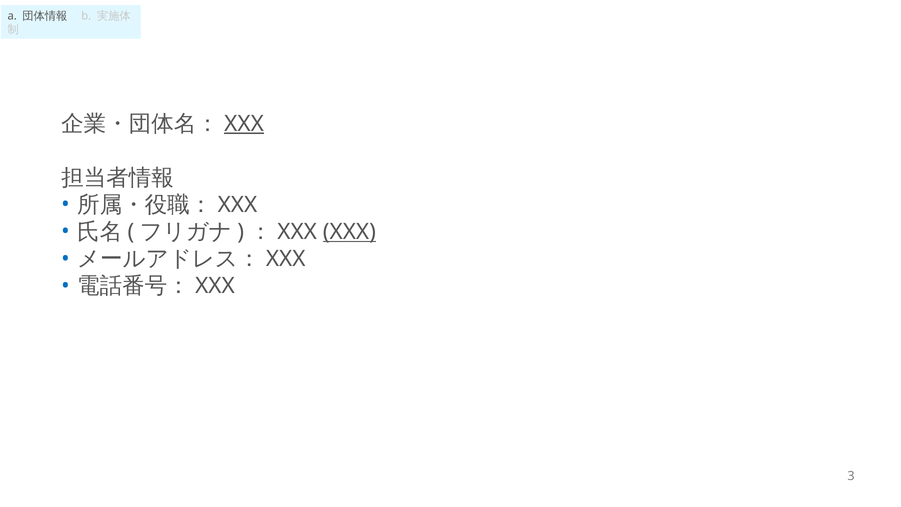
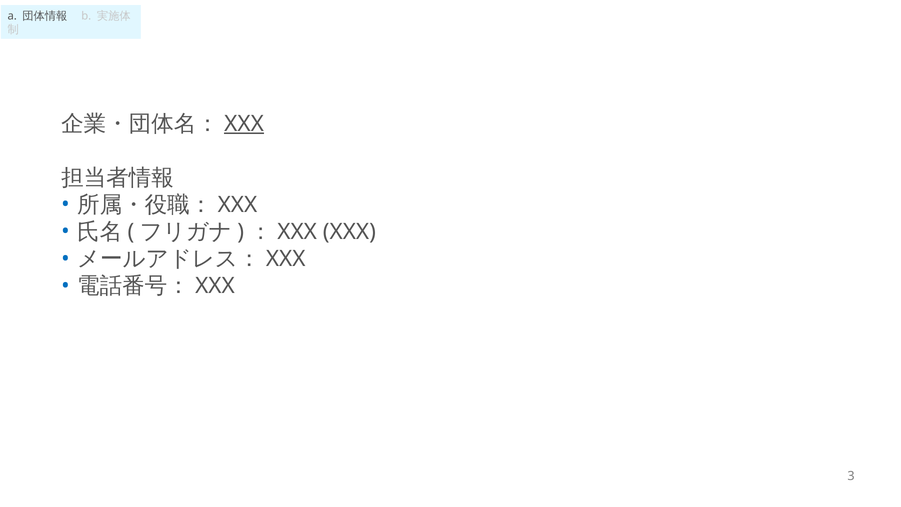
XXX underline: present -> none (349, 232)
